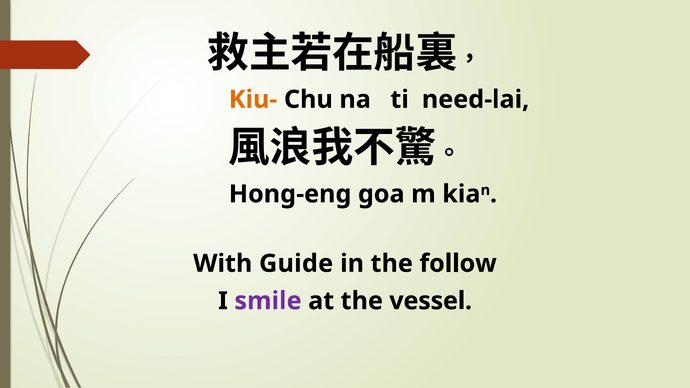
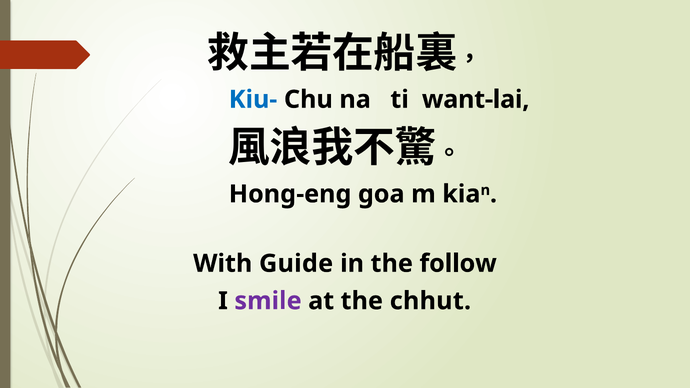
Kiu- colour: orange -> blue (253, 100)
need-lai: need-lai -> want-lai (476, 100)
vessel: vessel -> chhut (430, 301)
